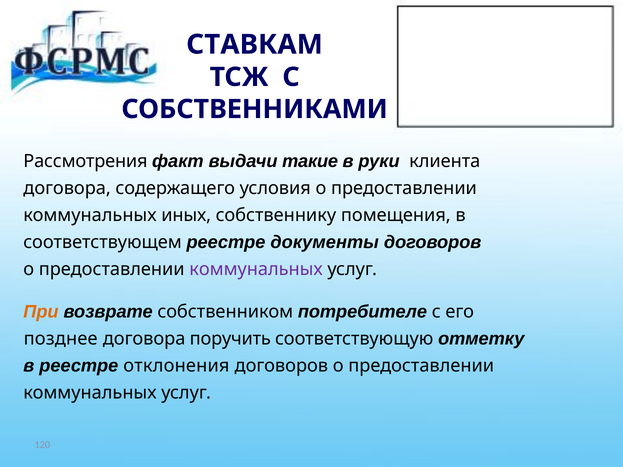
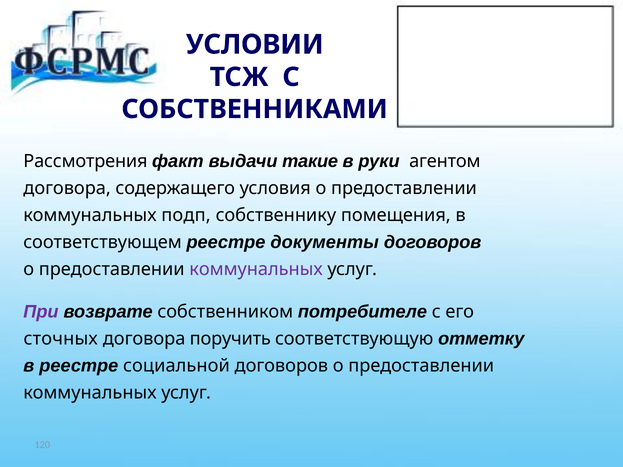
СТАВКАМ: СТАВКАМ -> УСЛОВИИ (255, 45)
клиента: клиента -> агентом (445, 161)
иных: иных -> подп (186, 215)
При colour: orange -> purple (41, 312)
позднее: позднее -> сточных (61, 339)
отклонения: отклонения -> социальной (176, 366)
